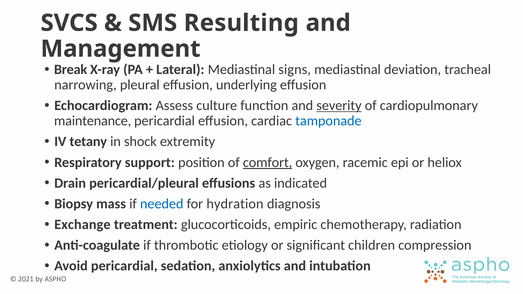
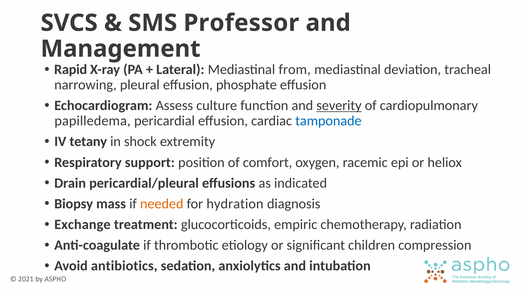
Resulting: Resulting -> Professor (241, 23)
Break: Break -> Rapid (71, 70)
signs: signs -> from (295, 70)
underlying: underlying -> phosphate (246, 85)
maintenance: maintenance -> papilledema (93, 121)
comfort underline: present -> none (268, 162)
needed colour: blue -> orange (162, 204)
Avoid pericardial: pericardial -> antibiotics (124, 266)
